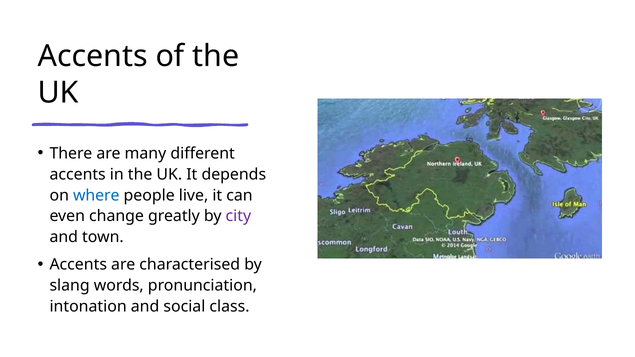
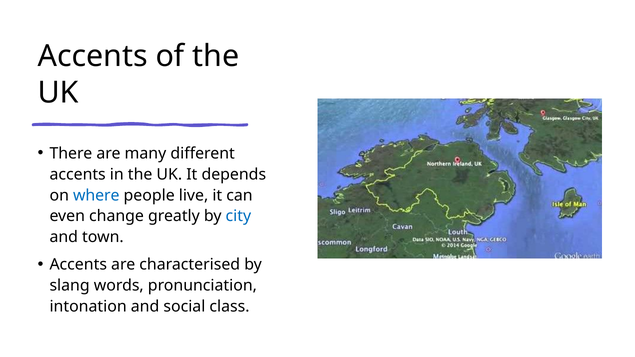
city colour: purple -> blue (238, 216)
